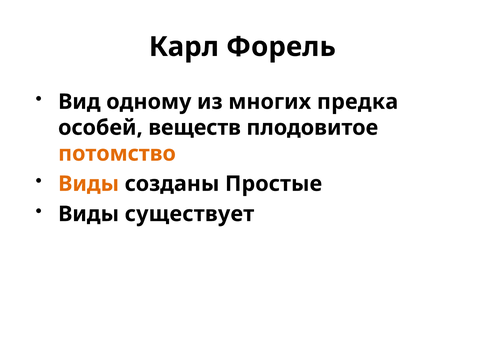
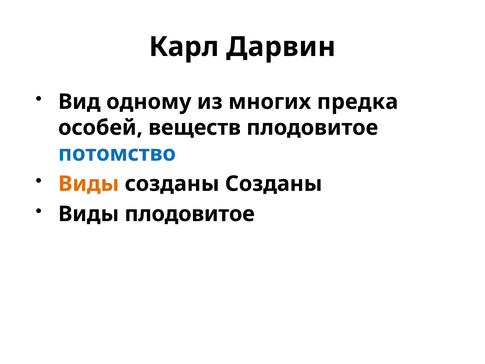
Форель: Форель -> Дарвин (281, 47)
потомство colour: orange -> blue (117, 153)
созданы Простые: Простые -> Созданы (274, 184)
Виды существует: существует -> плодовитое (190, 214)
